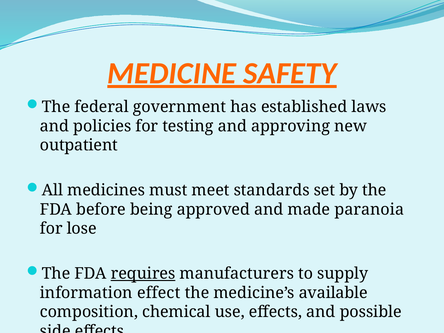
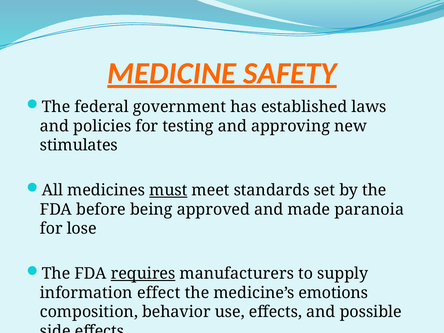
outpatient: outpatient -> stimulates (79, 145)
must underline: none -> present (168, 190)
available: available -> emotions (333, 293)
chemical: chemical -> behavior (176, 312)
